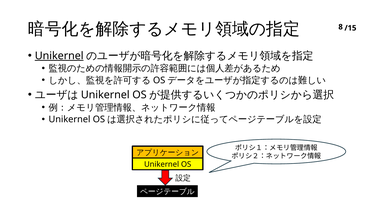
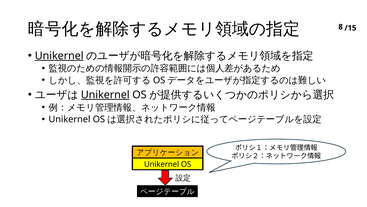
Unikernel underline: none -> present (105, 95)
